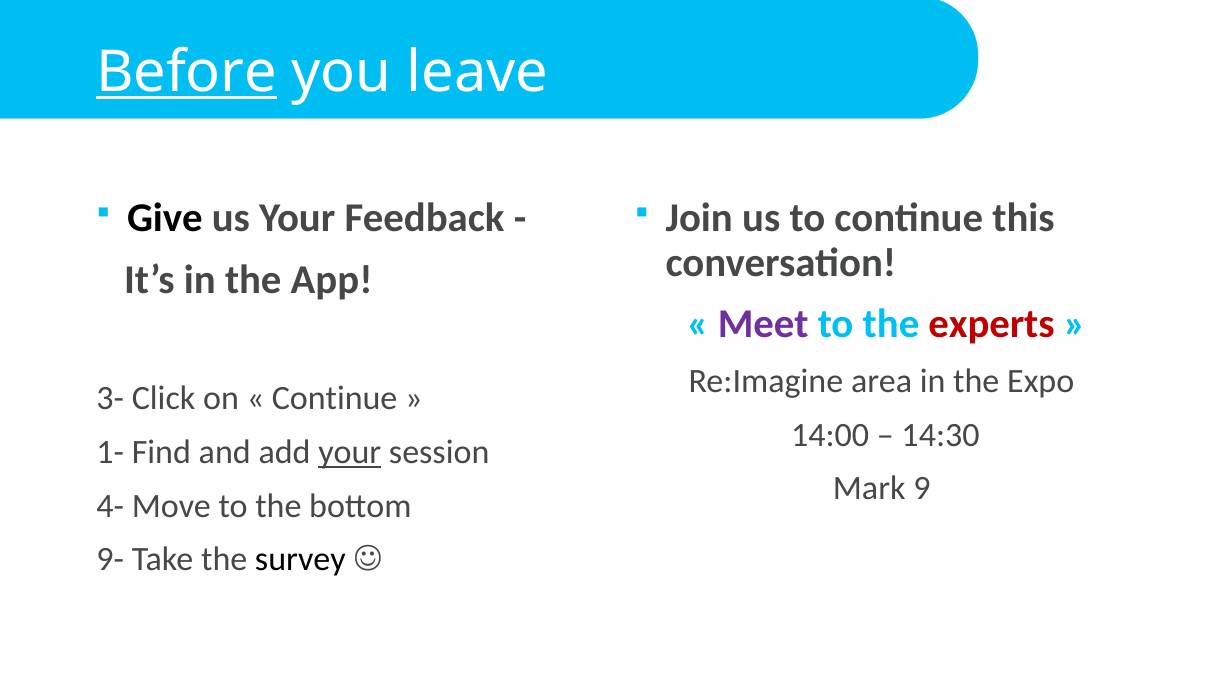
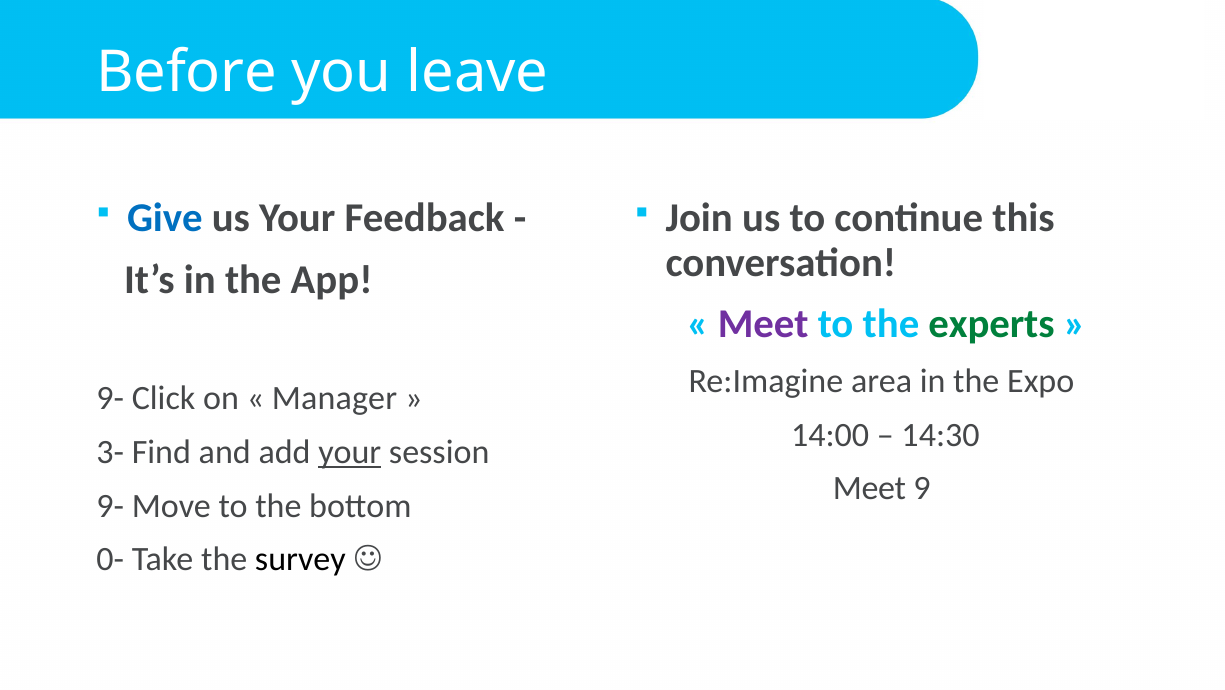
Before underline: present -> none (187, 72)
Give colour: black -> blue (165, 218)
experts colour: red -> green (991, 324)
3-: 3- -> 9- (110, 398)
Continue: Continue -> Manager (335, 398)
1-: 1- -> 3- (110, 452)
Mark: Mark -> Meet (869, 489)
4-: 4- -> 9- (110, 506)
9-: 9- -> 0- (110, 559)
